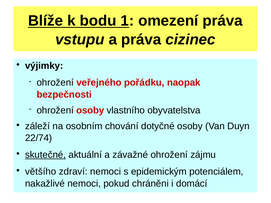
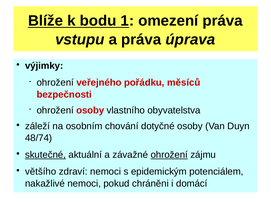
cizinec: cizinec -> úprava (190, 40)
naopak: naopak -> měsíců (184, 83)
22/74: 22/74 -> 48/74 (39, 138)
ohrožení underline: none -> present (169, 155)
